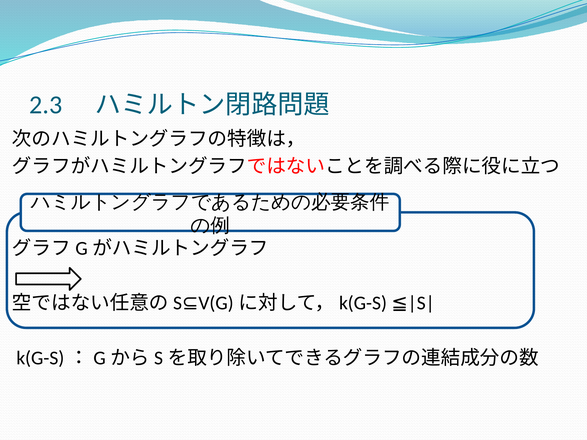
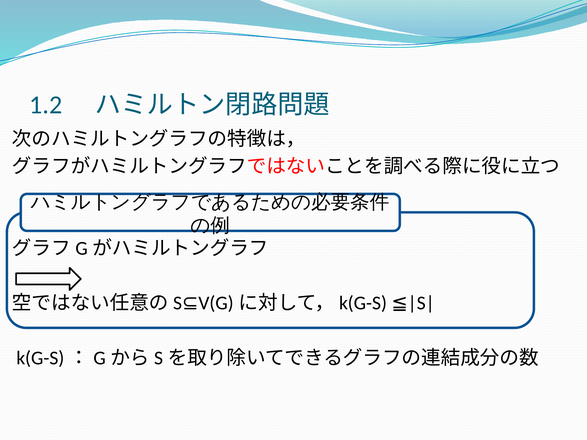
2.3: 2.3 -> 1.2 (46, 105)
